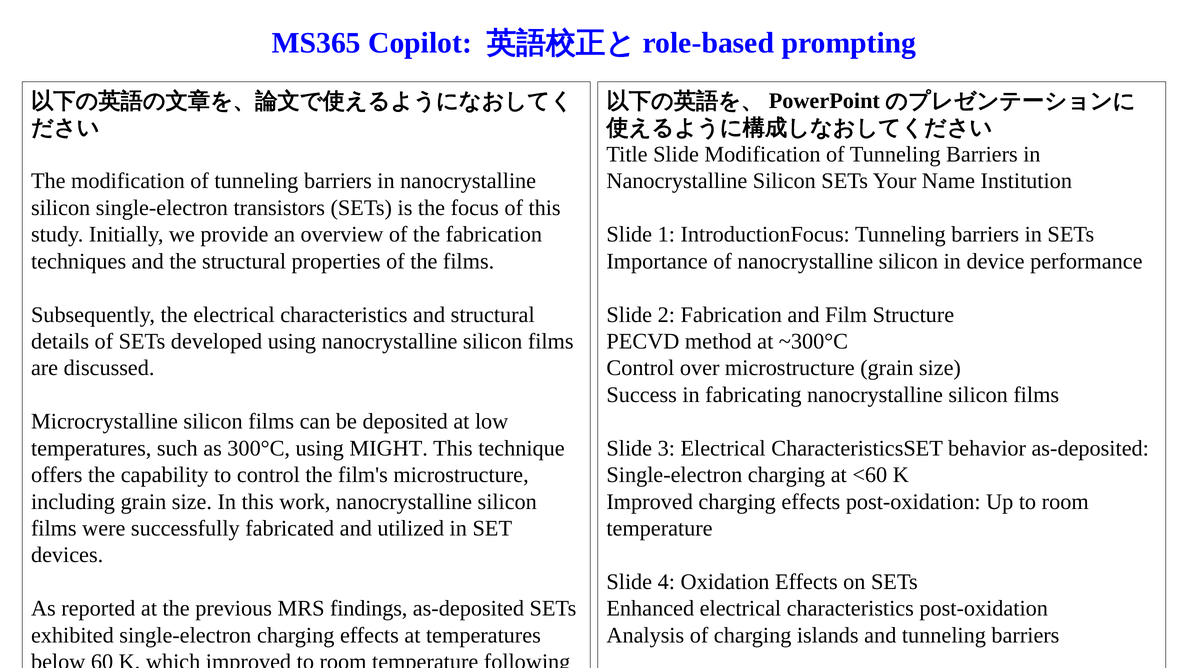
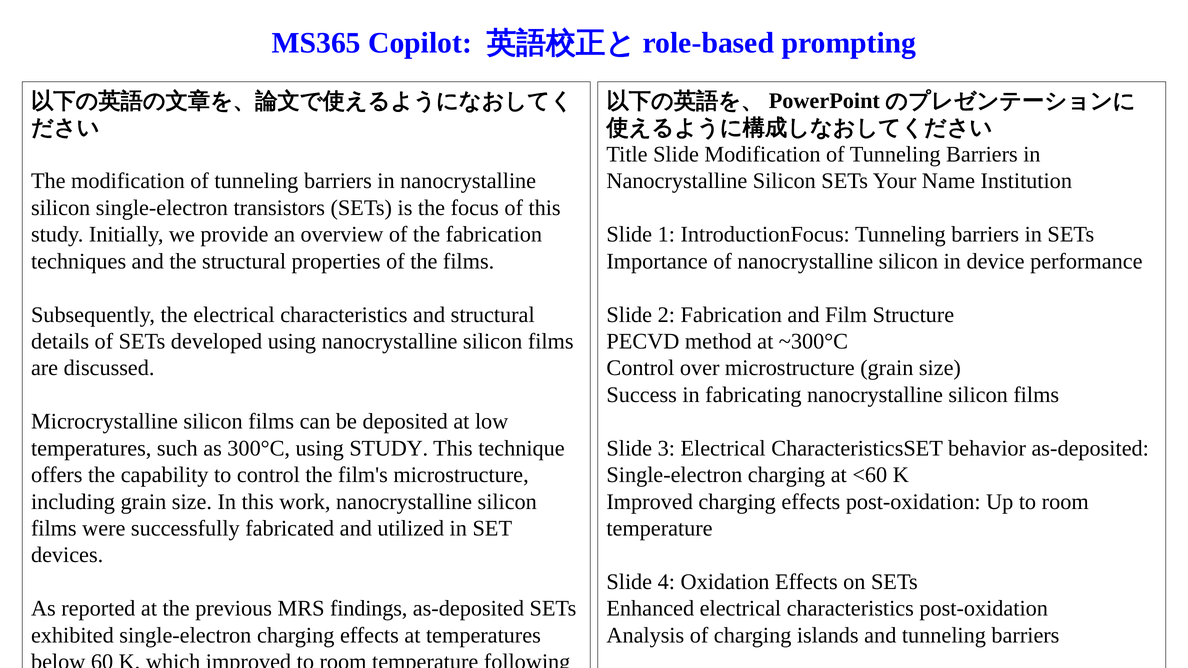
using MIGHT: MIGHT -> STUDY (389, 448)
